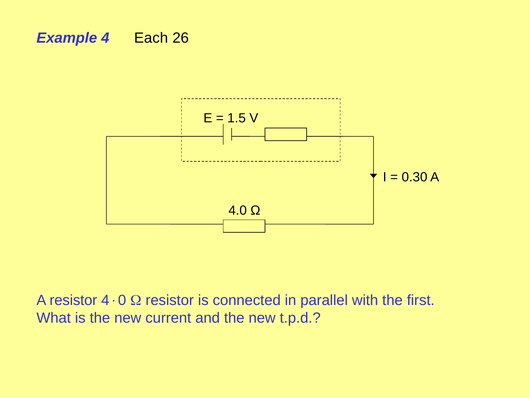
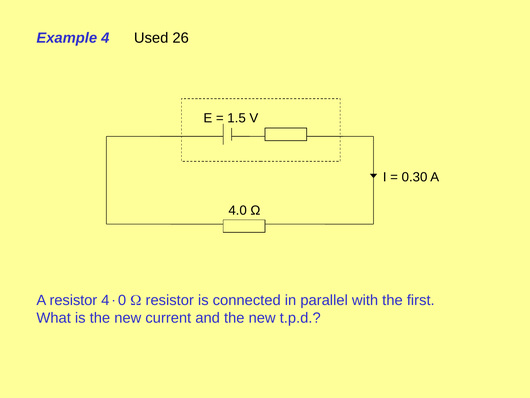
Each: Each -> Used (151, 38)
